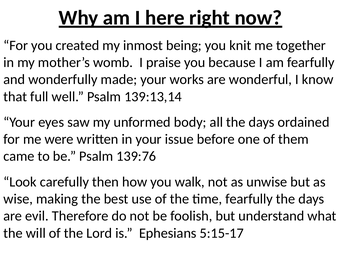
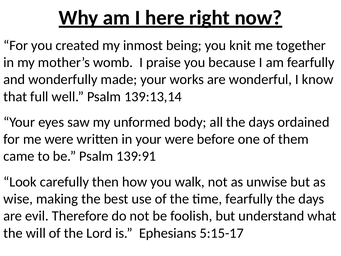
your issue: issue -> were (179, 139)
139:76: 139:76 -> 139:91 (136, 156)
